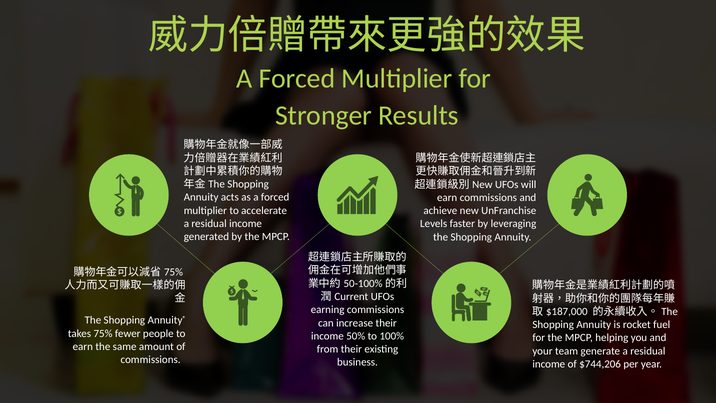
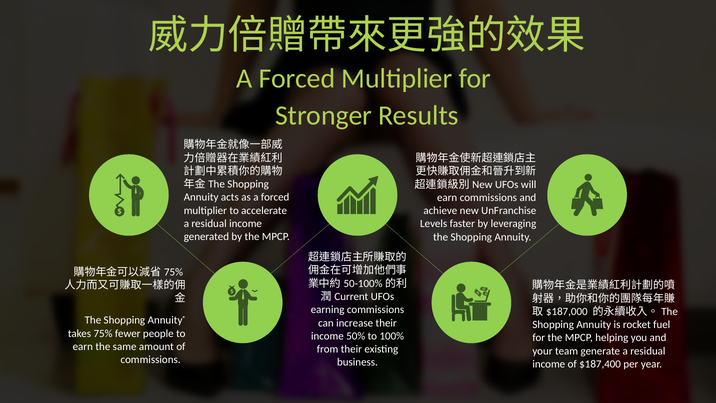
$744,206: $744,206 -> $187,400 (600, 364)
